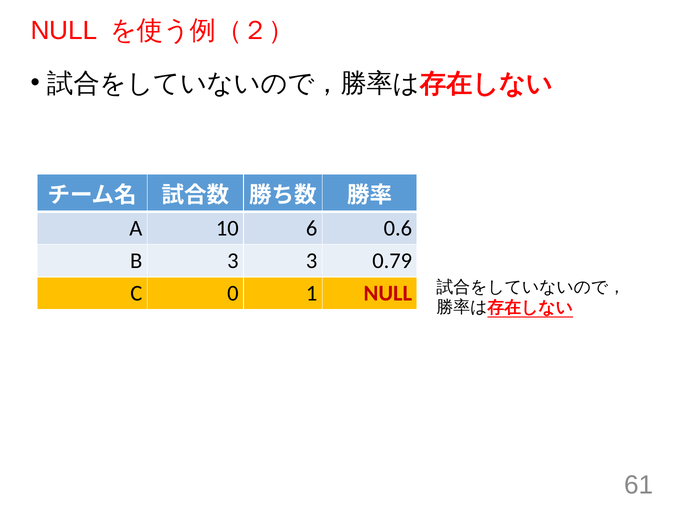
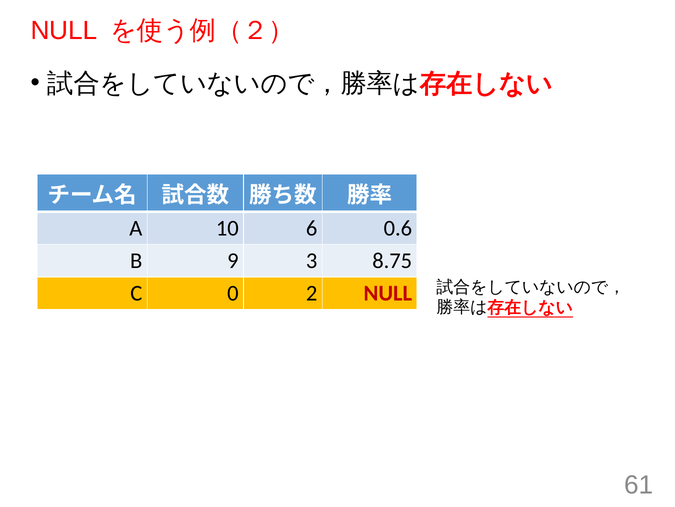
B 3: 3 -> 9 (233, 260)
0.79: 0.79 -> 8.75 (392, 260)
1: 1 -> 2 (312, 293)
